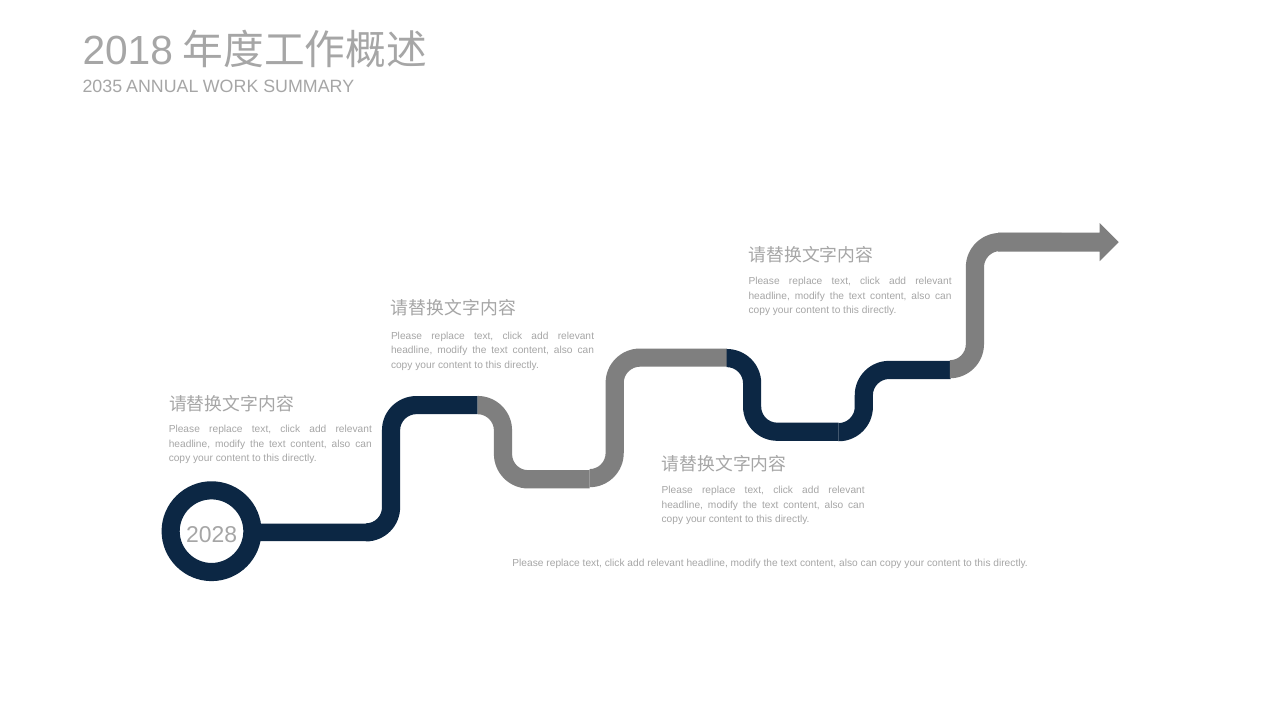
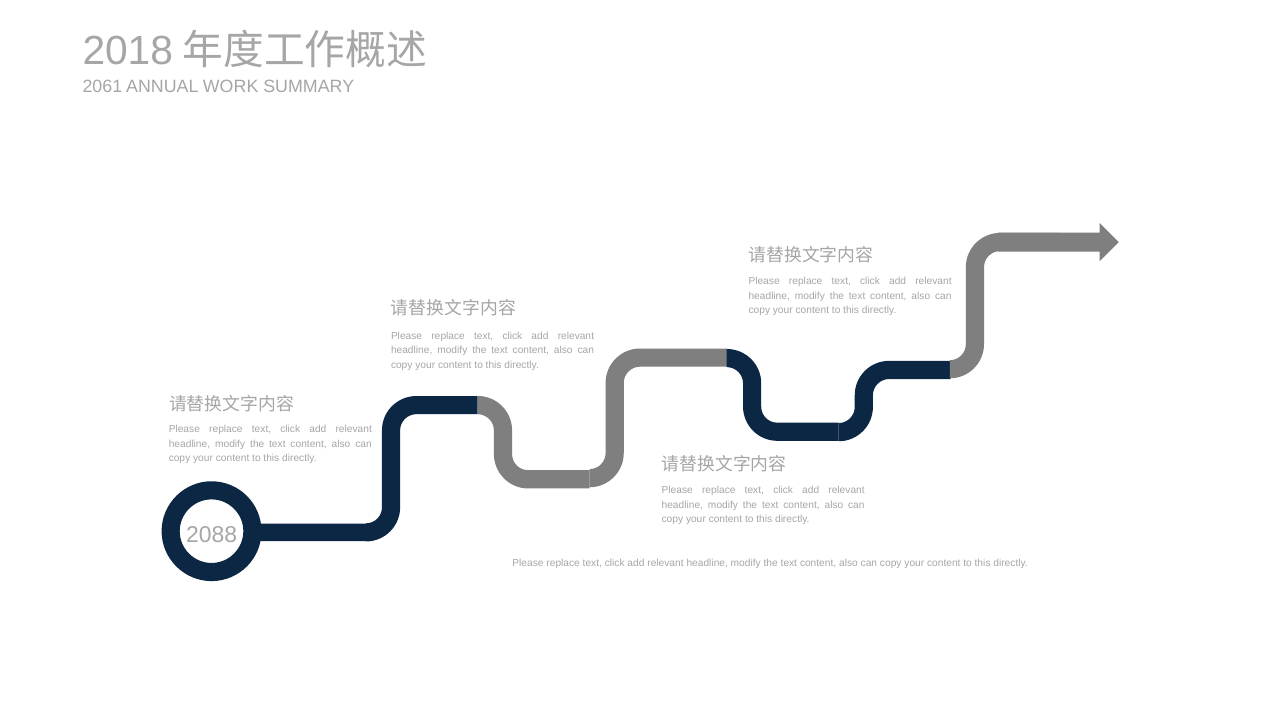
2035: 2035 -> 2061 (102, 86)
2028: 2028 -> 2088 (212, 535)
